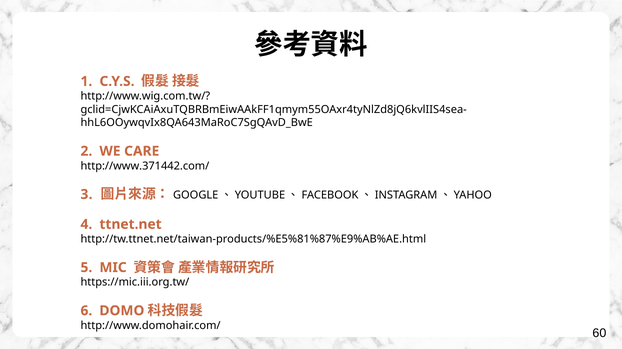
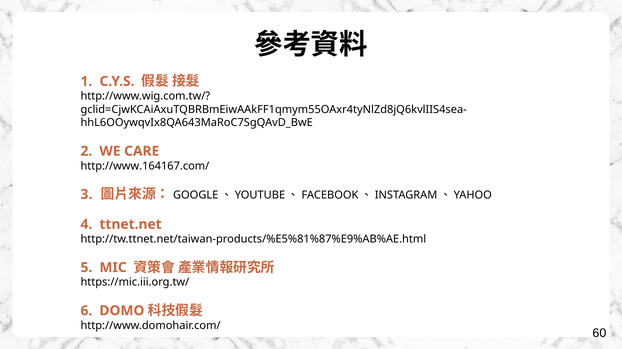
http://www.371442.com/: http://www.371442.com/ -> http://www.164167.com/ (145, 166)
